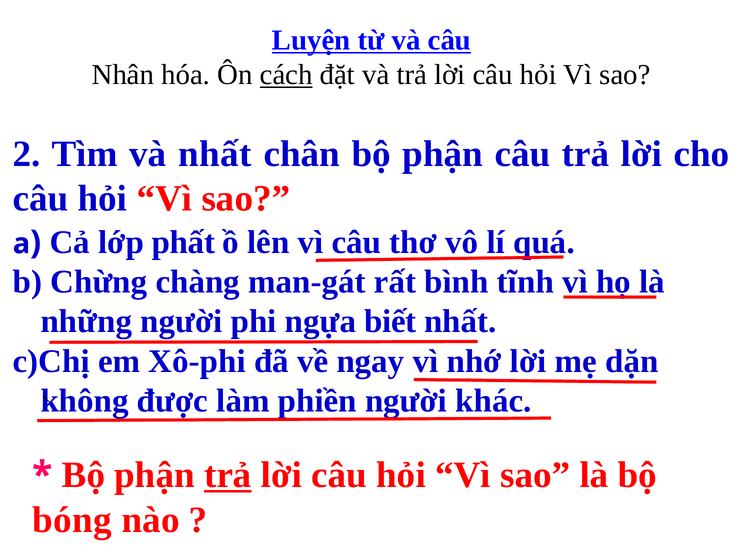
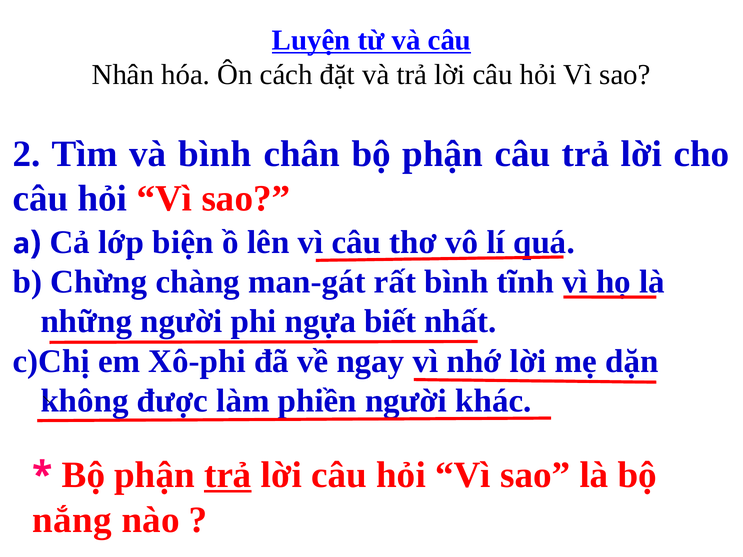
cách underline: present -> none (286, 75)
và nhất: nhất -> bình (215, 154)
phất: phất -> biện (183, 242)
bóng: bóng -> nắng (72, 520)
